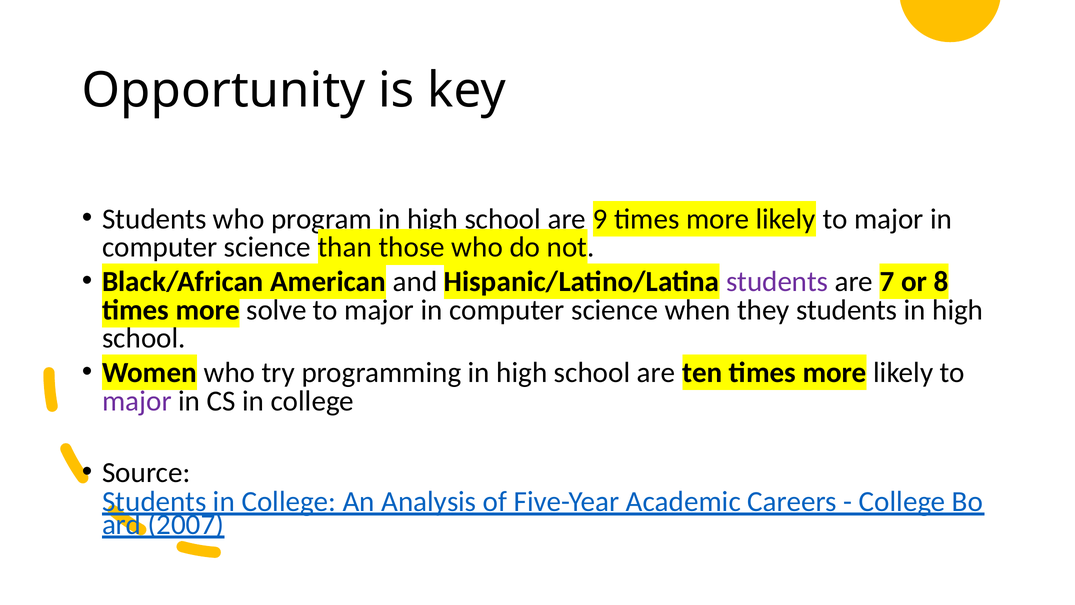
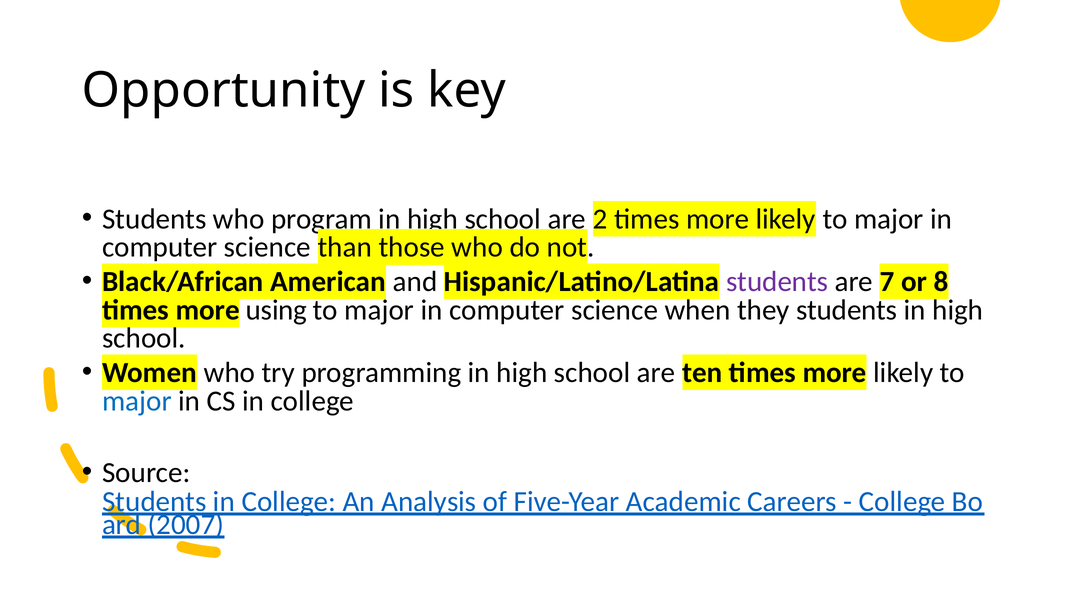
9: 9 -> 2 (600, 219)
solve: solve -> using (277, 310)
major colour: purple -> blue (137, 401)
